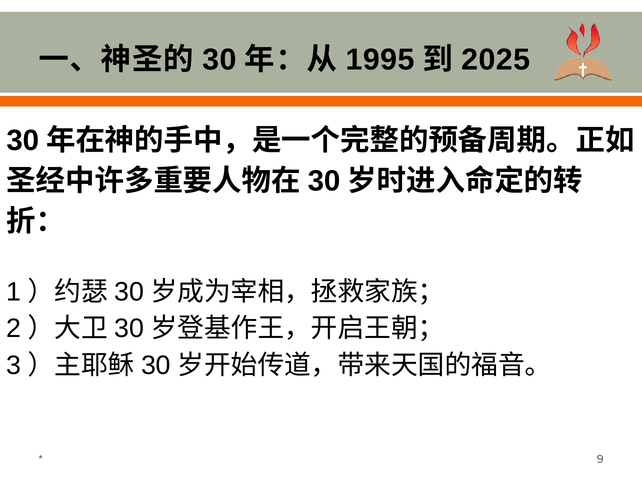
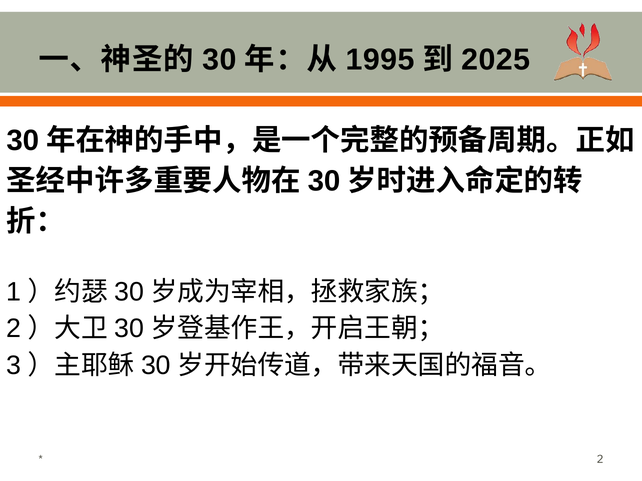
9: 9 -> 2 (600, 460)
